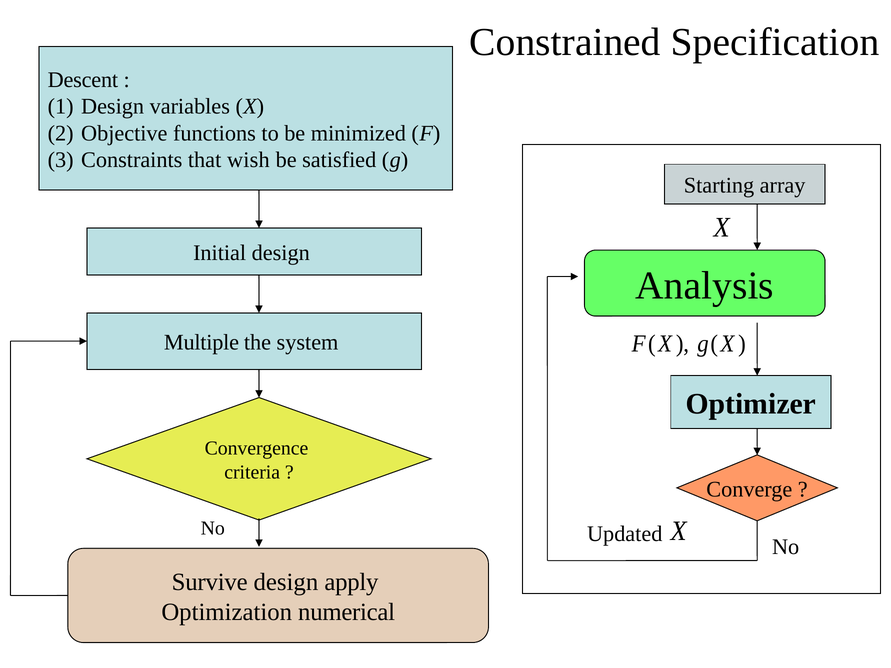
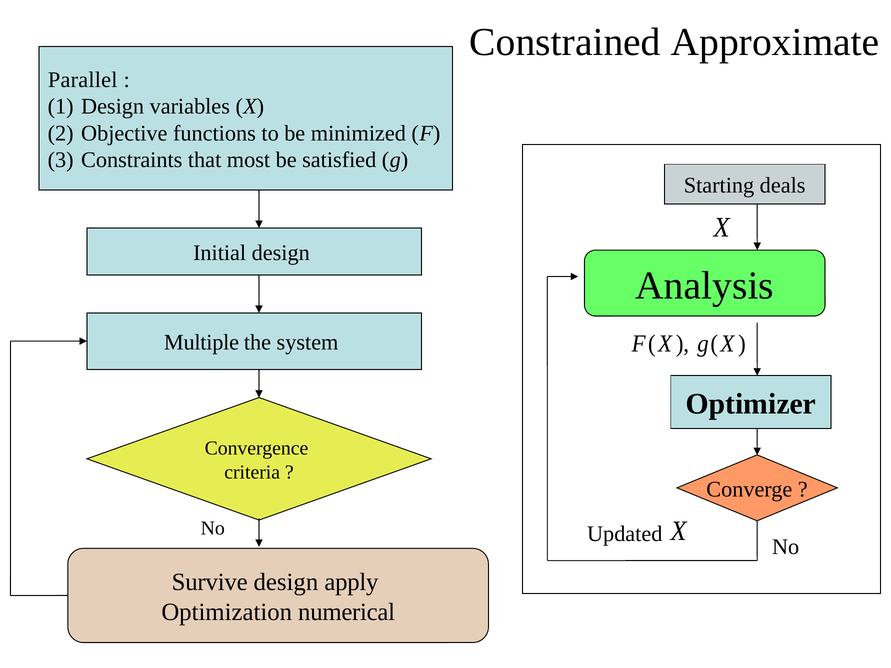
Specification: Specification -> Approximate (775, 42)
Descent: Descent -> Parallel (83, 80)
wish: wish -> most (248, 160)
array: array -> deals (783, 186)
